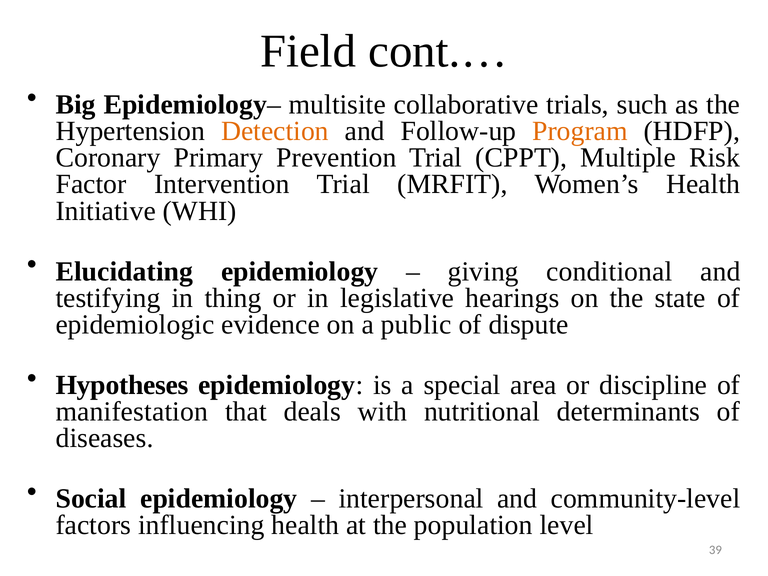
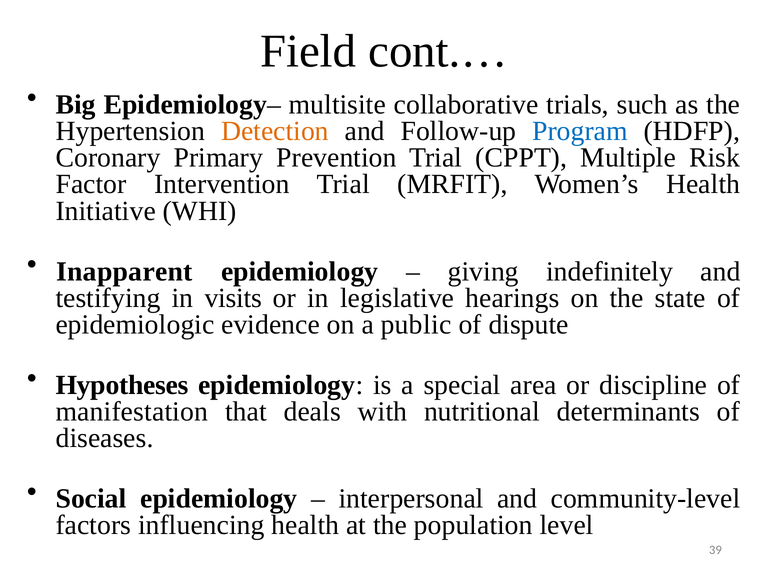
Program colour: orange -> blue (580, 131)
Elucidating: Elucidating -> Inapparent (124, 271)
conditional: conditional -> indefinitely (610, 271)
thing: thing -> visits (233, 298)
